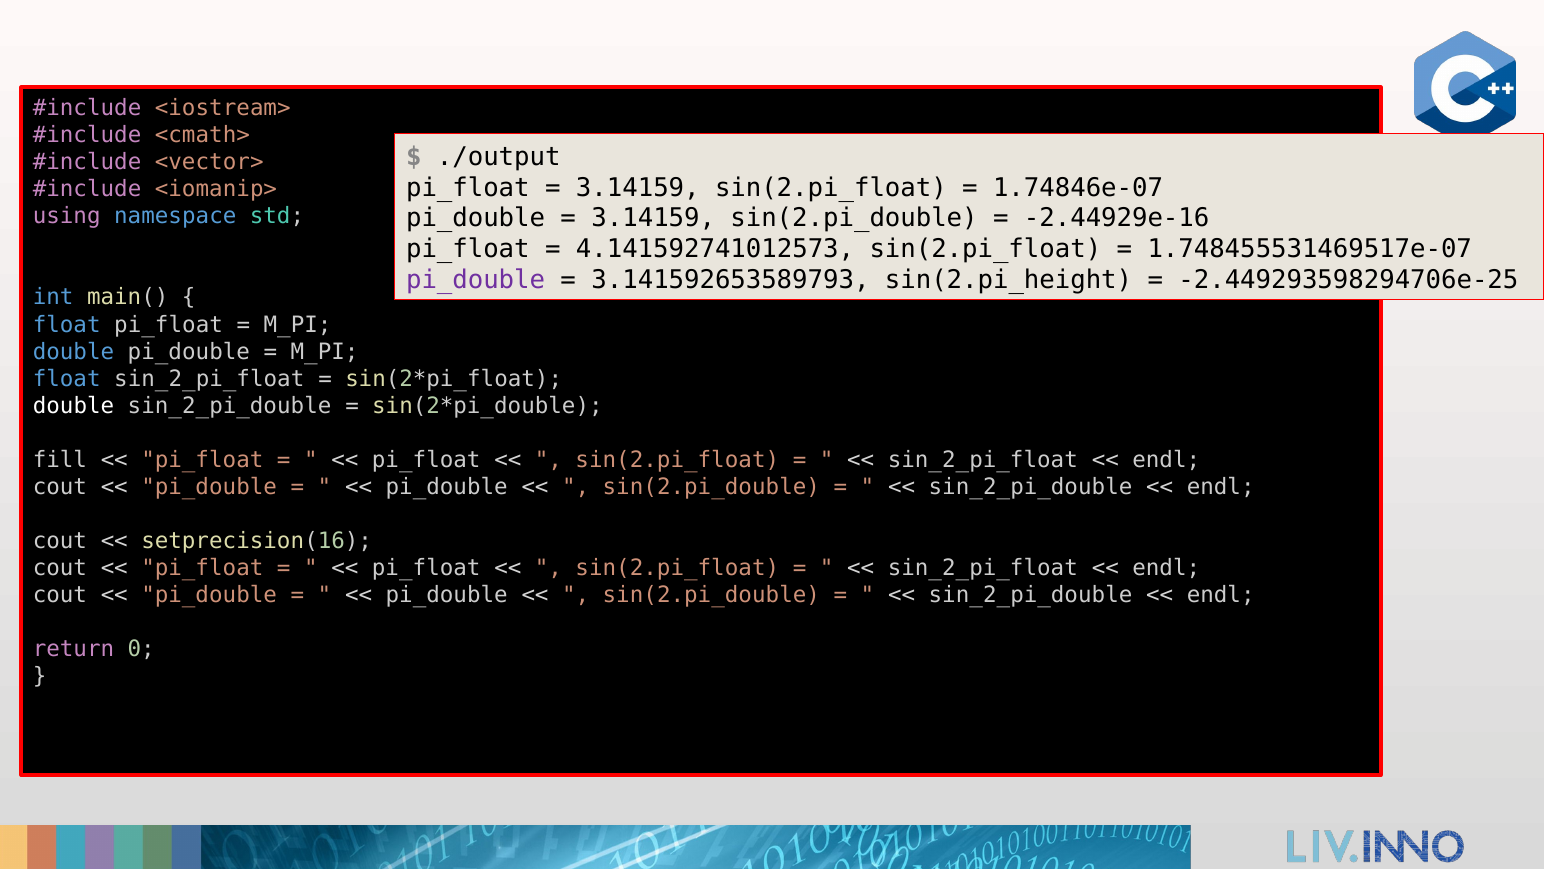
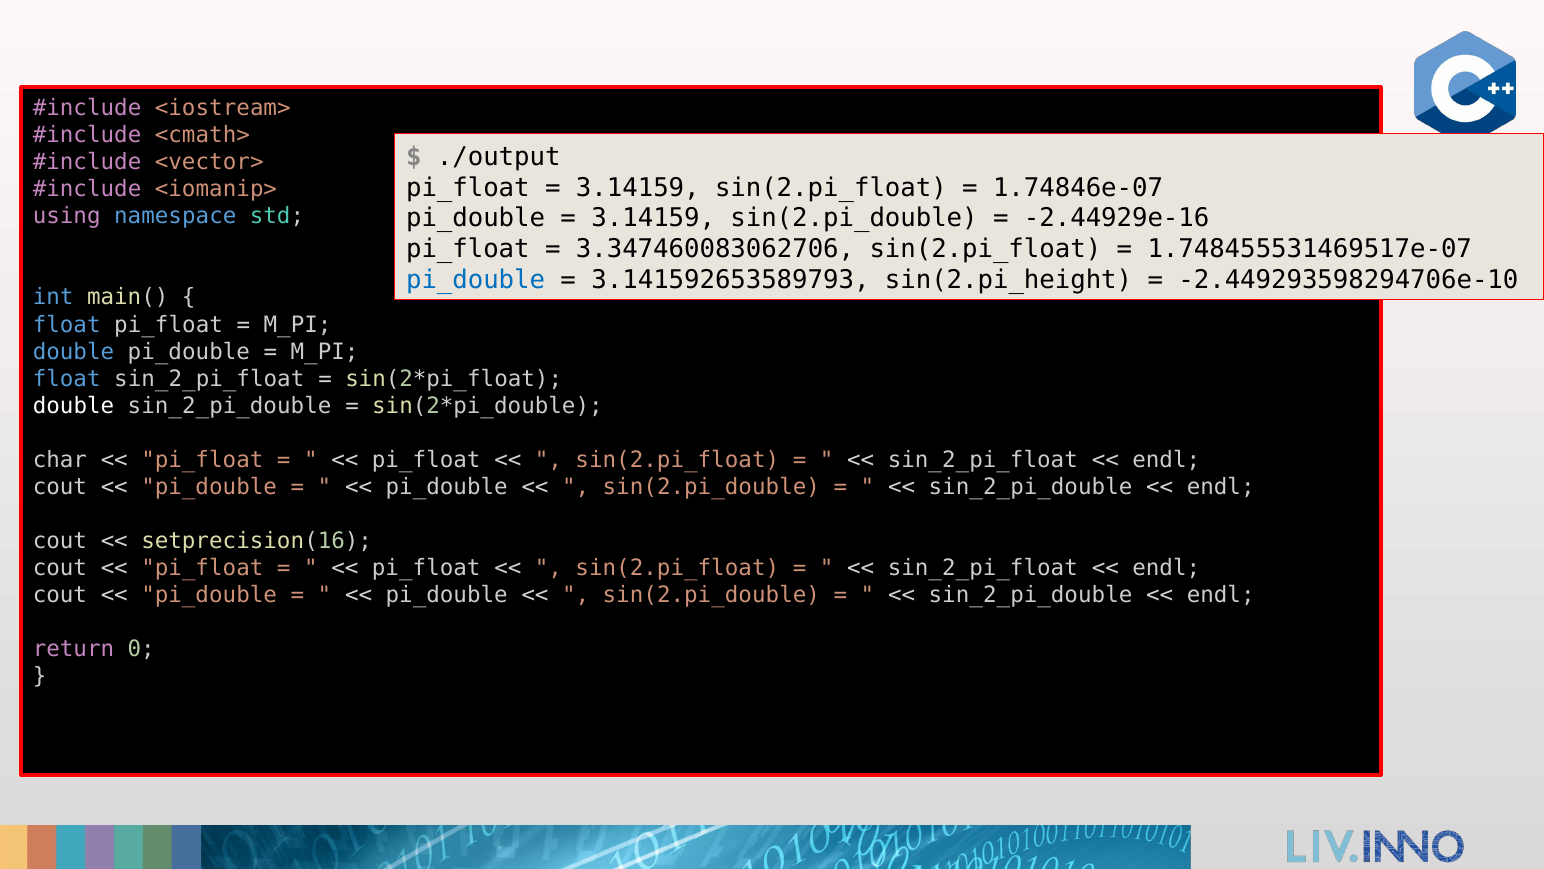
4.141592741012573: 4.141592741012573 -> 3.347460083062706 (715, 249)
pi_double colour: purple -> blue (476, 280)
-2.449293598294706e-25: -2.449293598294706e-25 -> -2.449293598294706e-10 (1348, 280)
fill: fill -> char (60, 460)
